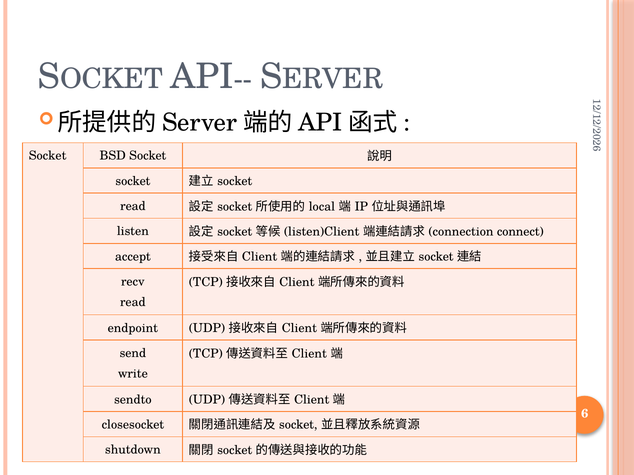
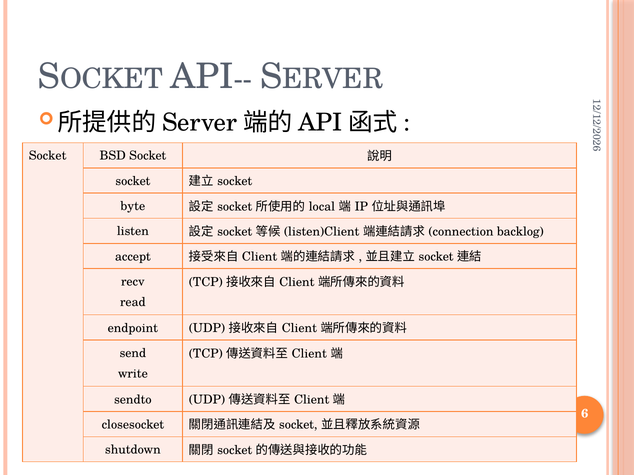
read: read -> byte (133, 206)
connect: connect -> backlog (520, 232)
